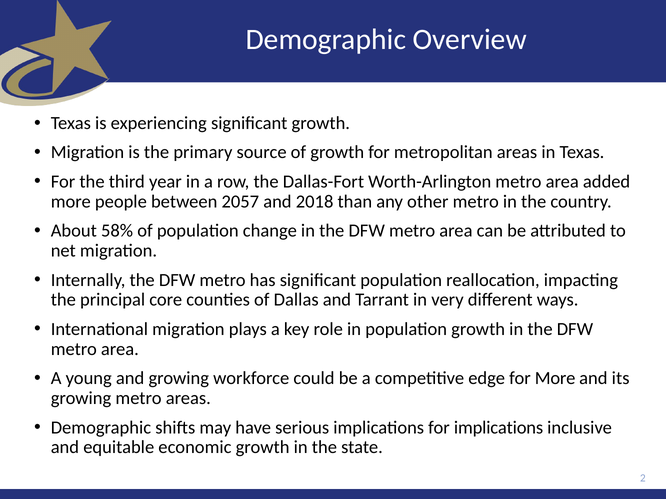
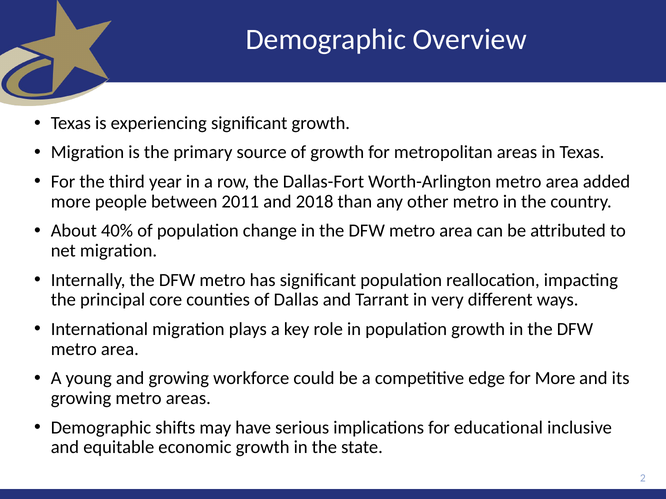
2057: 2057 -> 2011 (240, 202)
58%: 58% -> 40% (117, 231)
for implications: implications -> educational (498, 428)
